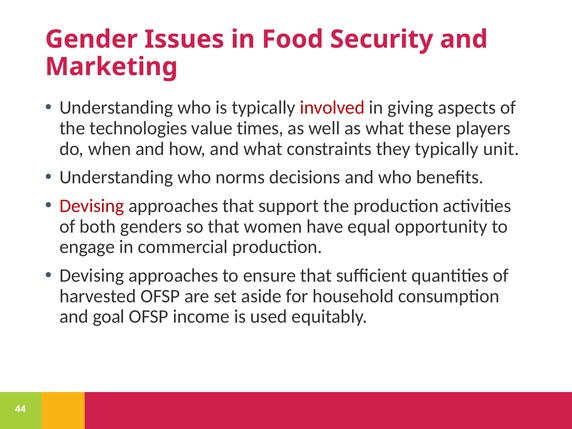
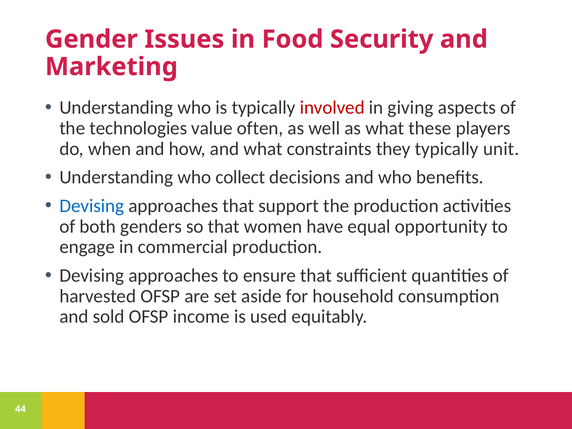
times: times -> often (260, 128)
norms: norms -> collect (240, 177)
Devising colour: red -> blue (92, 206)
goal: goal -> sold (109, 317)
